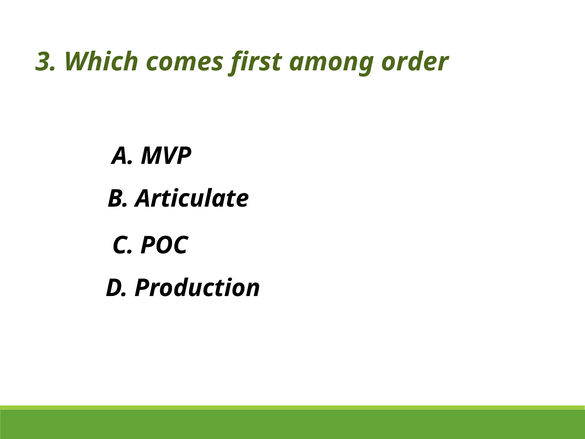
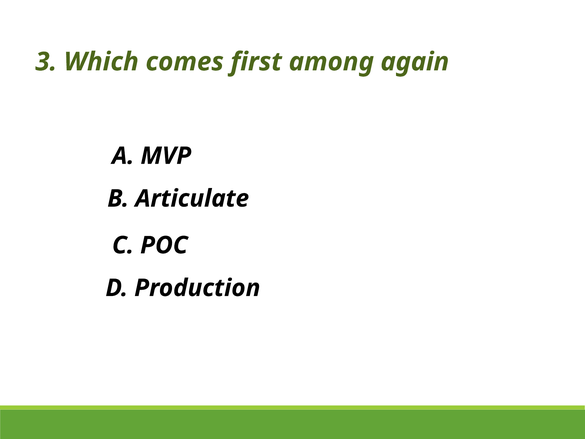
order: order -> again (415, 62)
